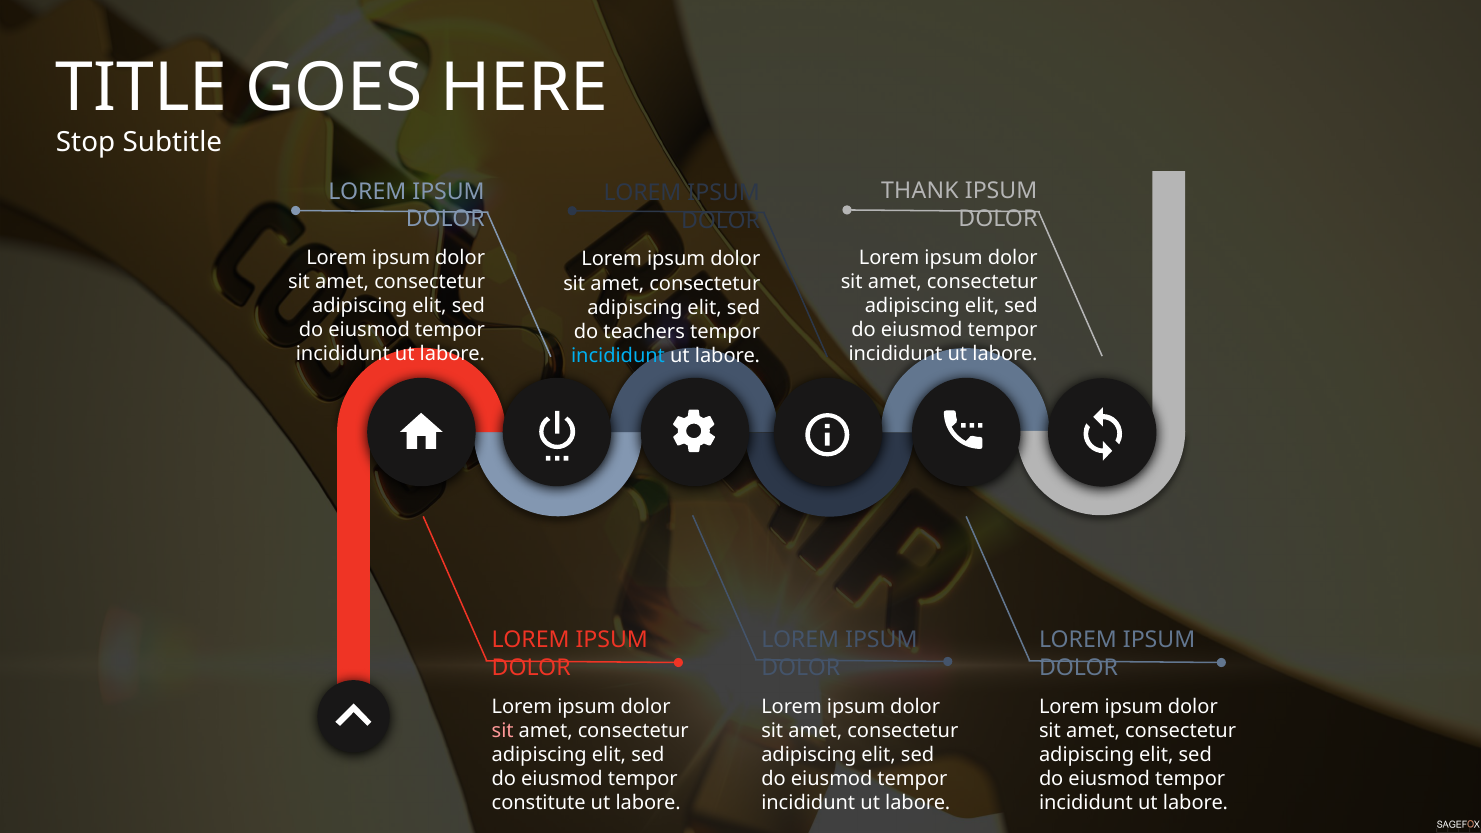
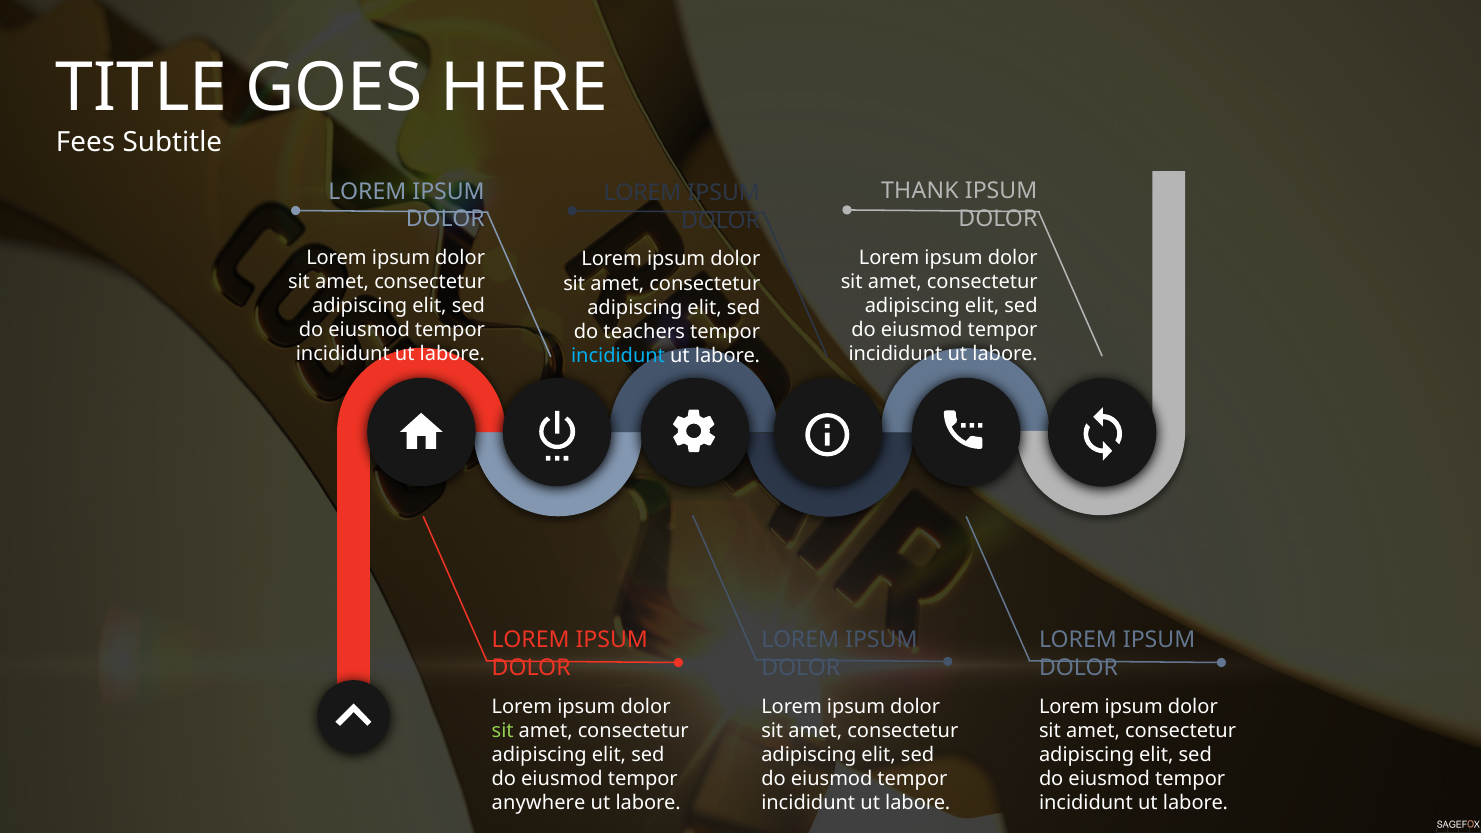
Stop: Stop -> Fees (86, 142)
sit colour: pink -> light green (503, 731)
constitute: constitute -> anywhere (539, 803)
